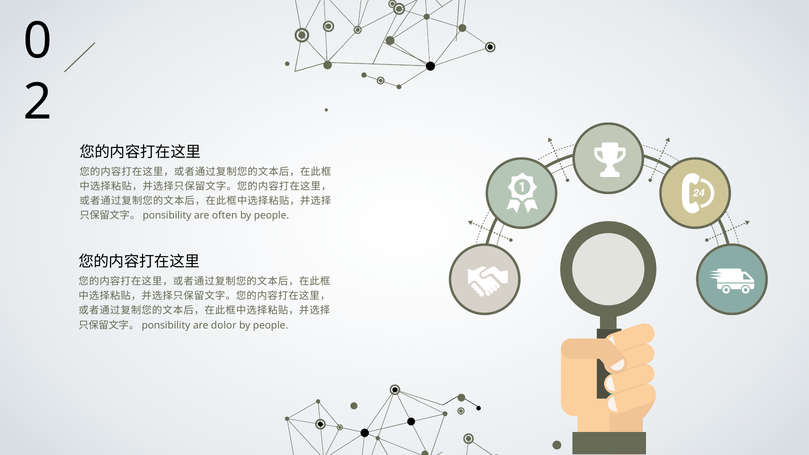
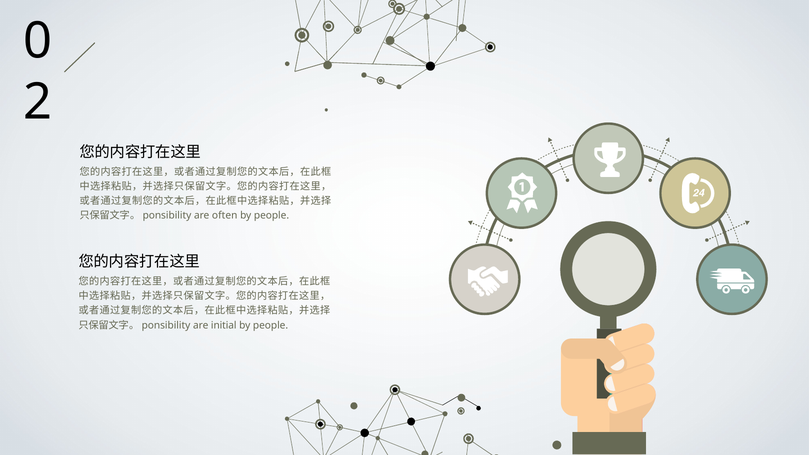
dolor: dolor -> initial (224, 325)
